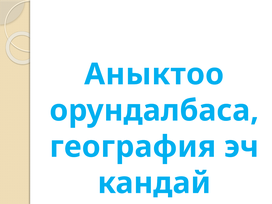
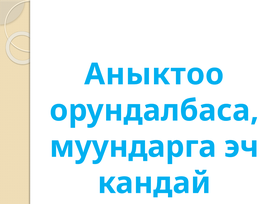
география: география -> муундарга (133, 147)
